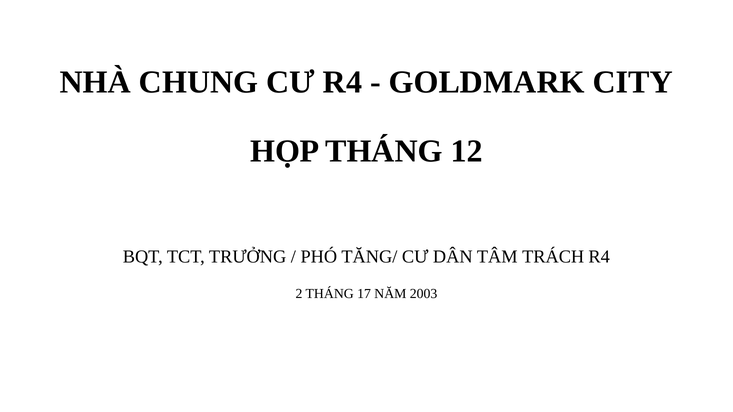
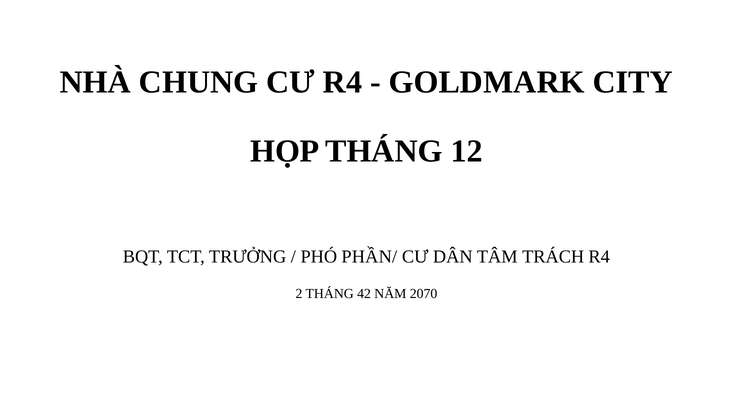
TĂNG/: TĂNG/ -> PHẦN/ (369, 257)
17: 17 -> 42 (364, 294)
2003: 2003 -> 2070 (424, 294)
